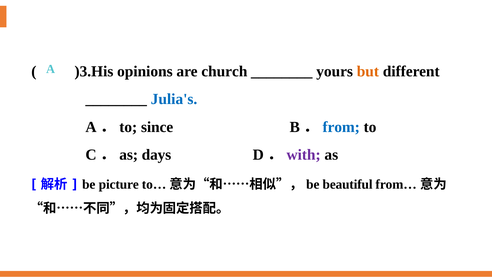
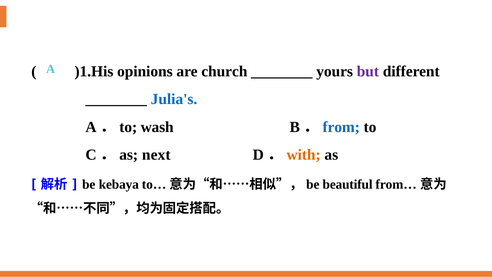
)3.His: )3.His -> )1.His (94, 71)
but colour: orange -> purple (368, 71)
since: since -> wash (157, 127)
days: days -> next (156, 154)
with colour: purple -> orange (304, 154)
picture: picture -> kebaya (119, 184)
